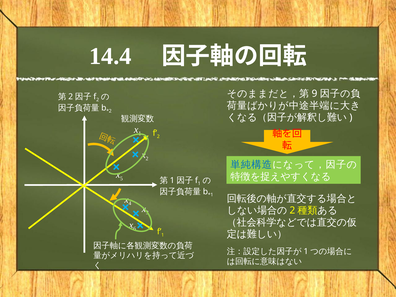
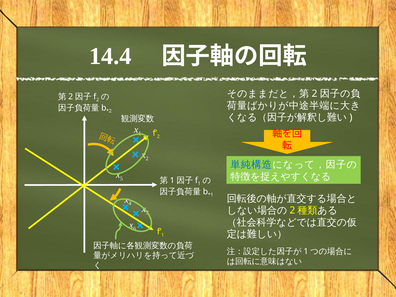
9: 9 -> 2 (315, 94)
